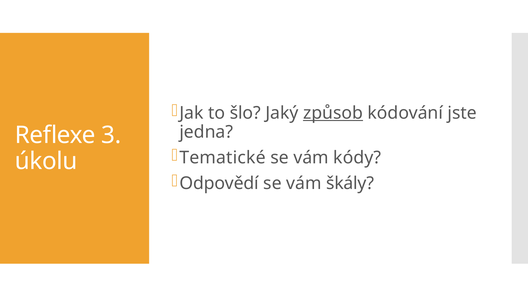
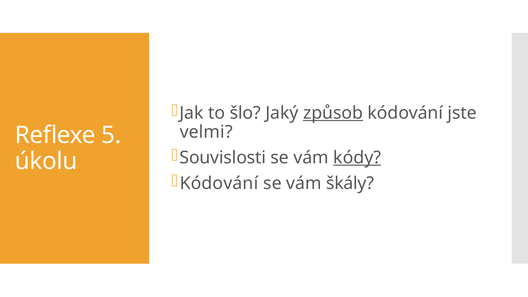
jedna: jedna -> velmi (206, 132)
3: 3 -> 5 (111, 135)
Tematické: Tematické -> Souvislosti (223, 158)
kódy underline: none -> present (357, 158)
Odpovědí: Odpovědí -> Kódování (219, 183)
